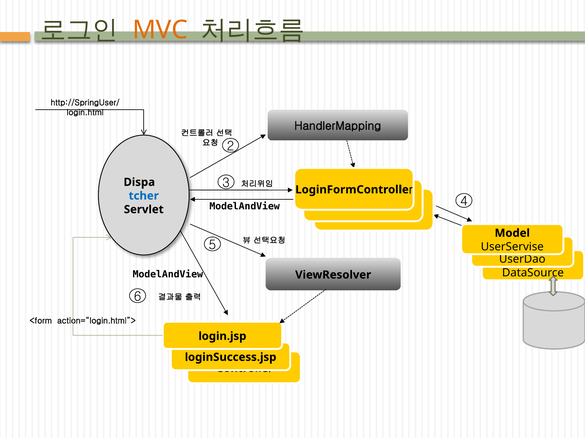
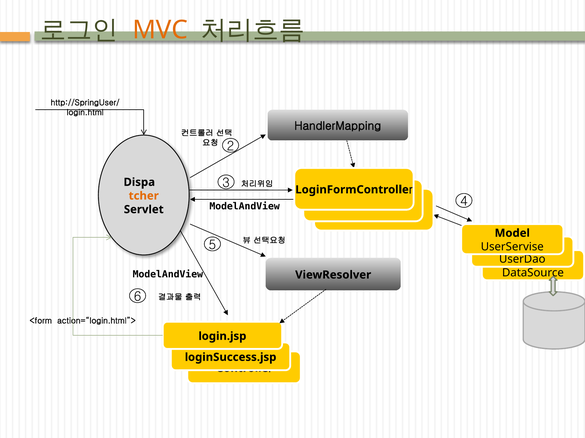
tcher colour: blue -> orange (144, 196)
